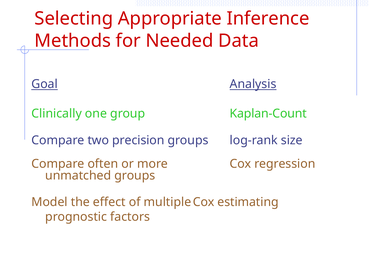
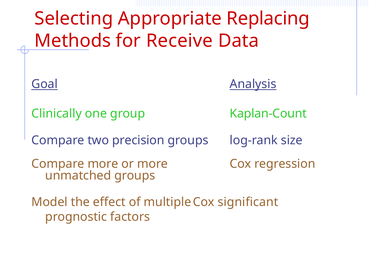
Inference: Inference -> Replacing (268, 18)
Needed: Needed -> Receive (179, 41)
Compare often: often -> more (103, 164)
estimating: estimating -> significant (248, 202)
